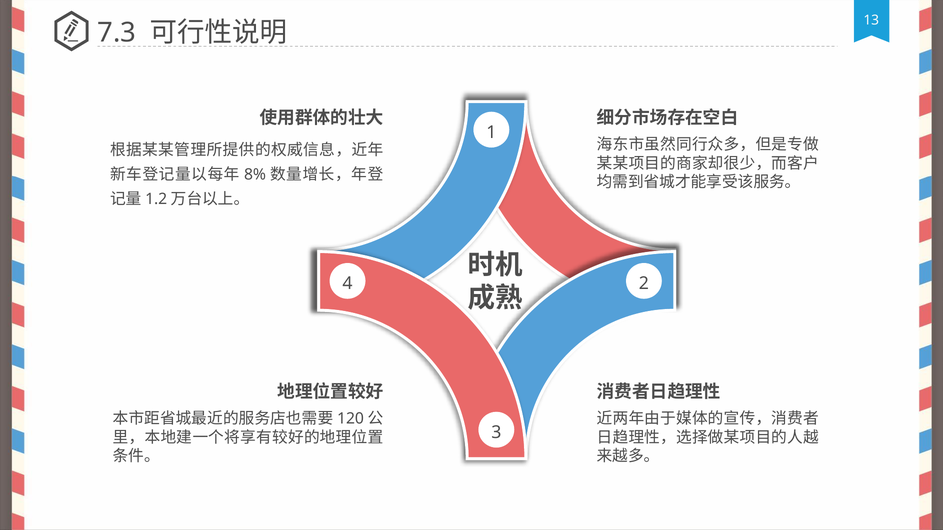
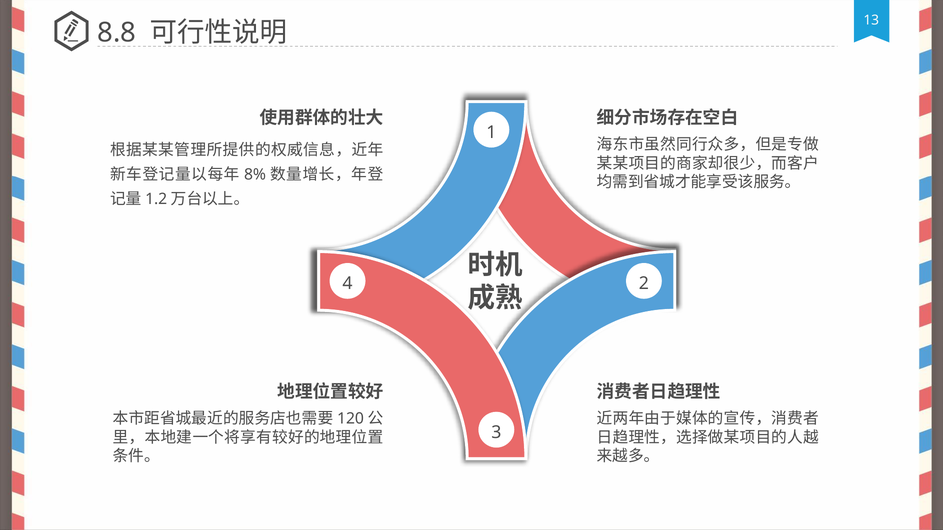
7.3: 7.3 -> 8.8 (117, 33)
